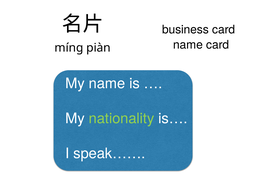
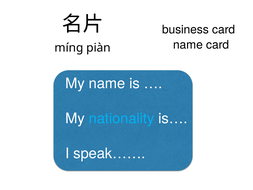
nationality colour: light green -> light blue (122, 118)
